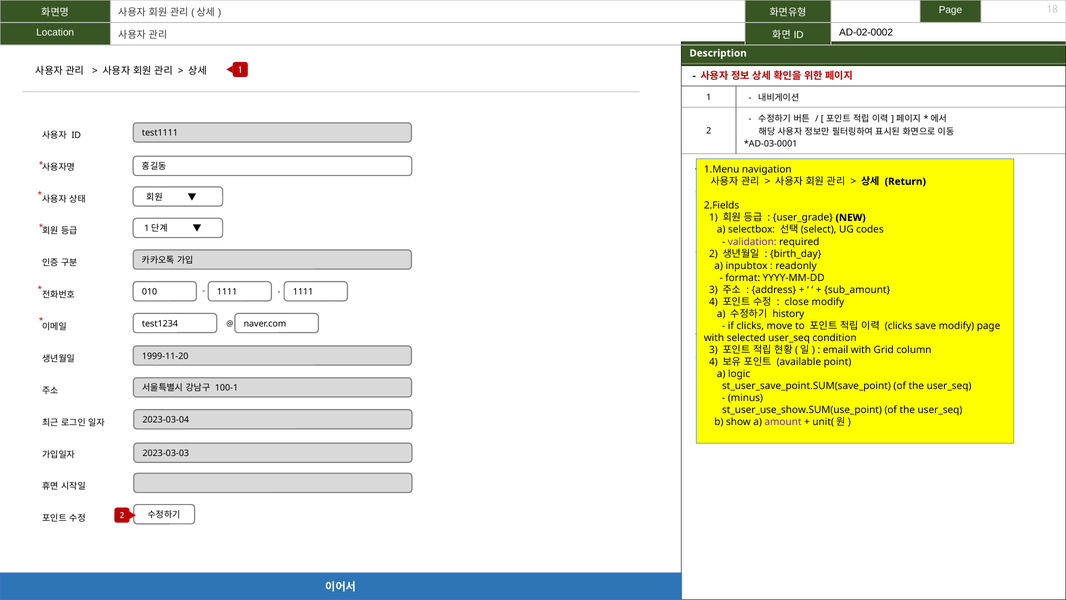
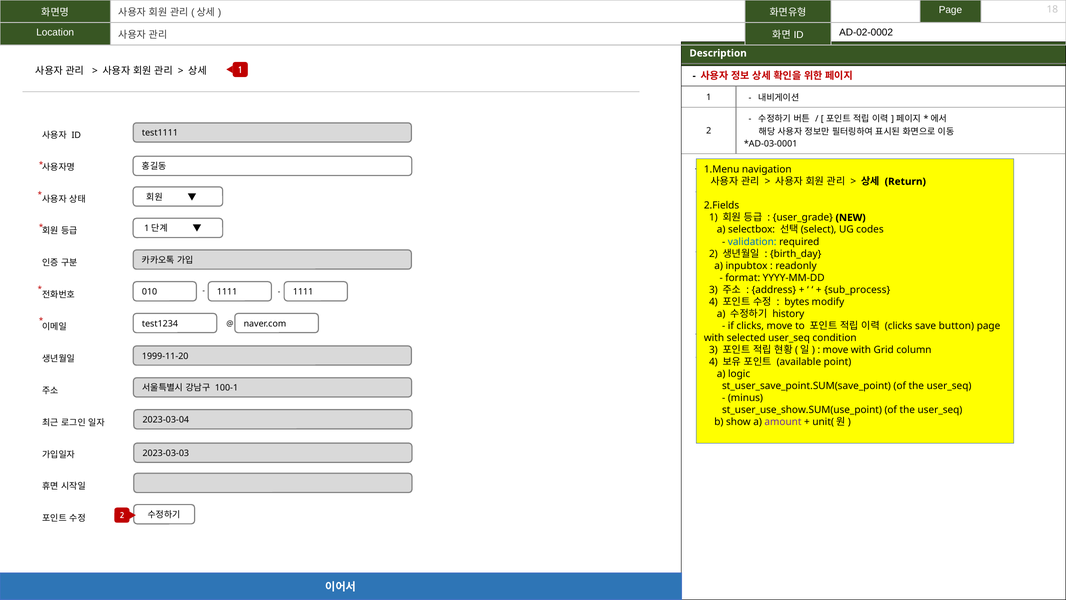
validation colour: purple -> blue (752, 242)
sub_amount: sub_amount -> sub_process (857, 290)
close: close -> bytes (797, 302)
save modify: modify -> button (956, 326)
email: email -> move (836, 350)
